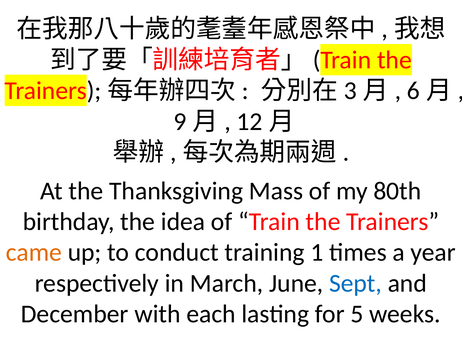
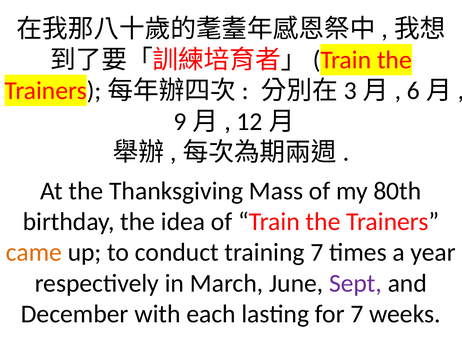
training 1: 1 -> 7 (317, 252)
Sept colour: blue -> purple (355, 283)
for 5: 5 -> 7 (357, 314)
